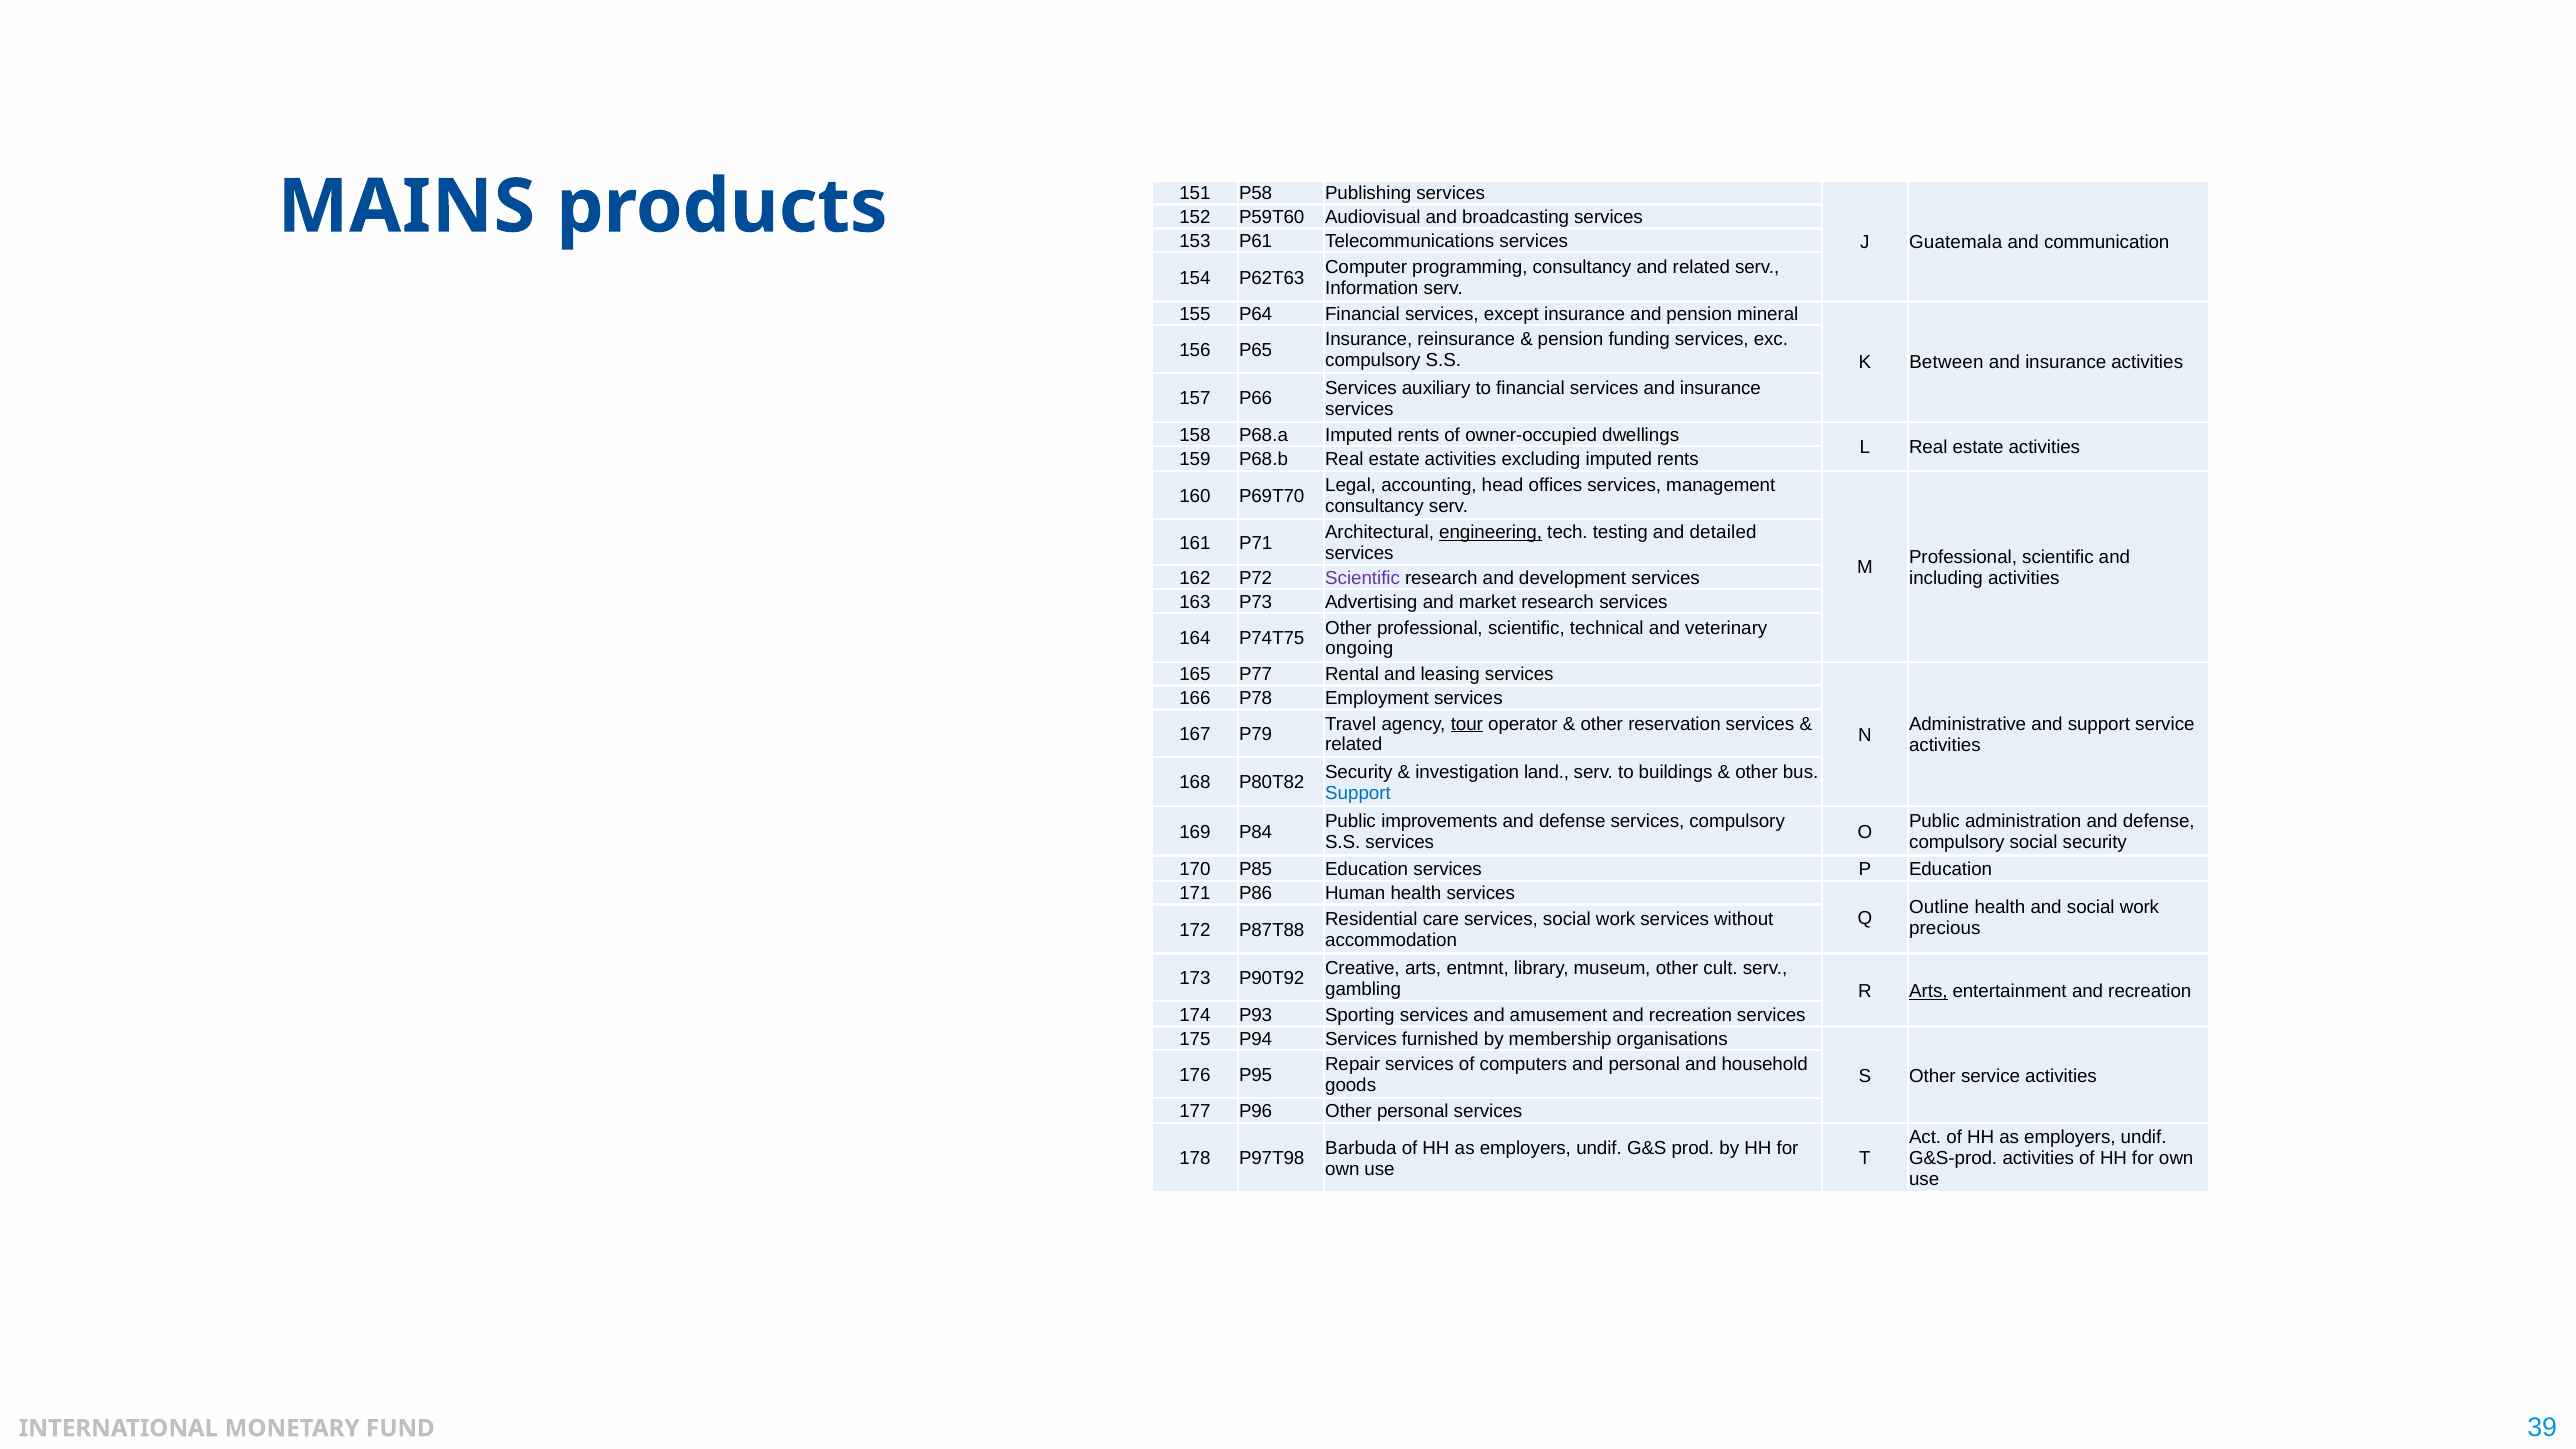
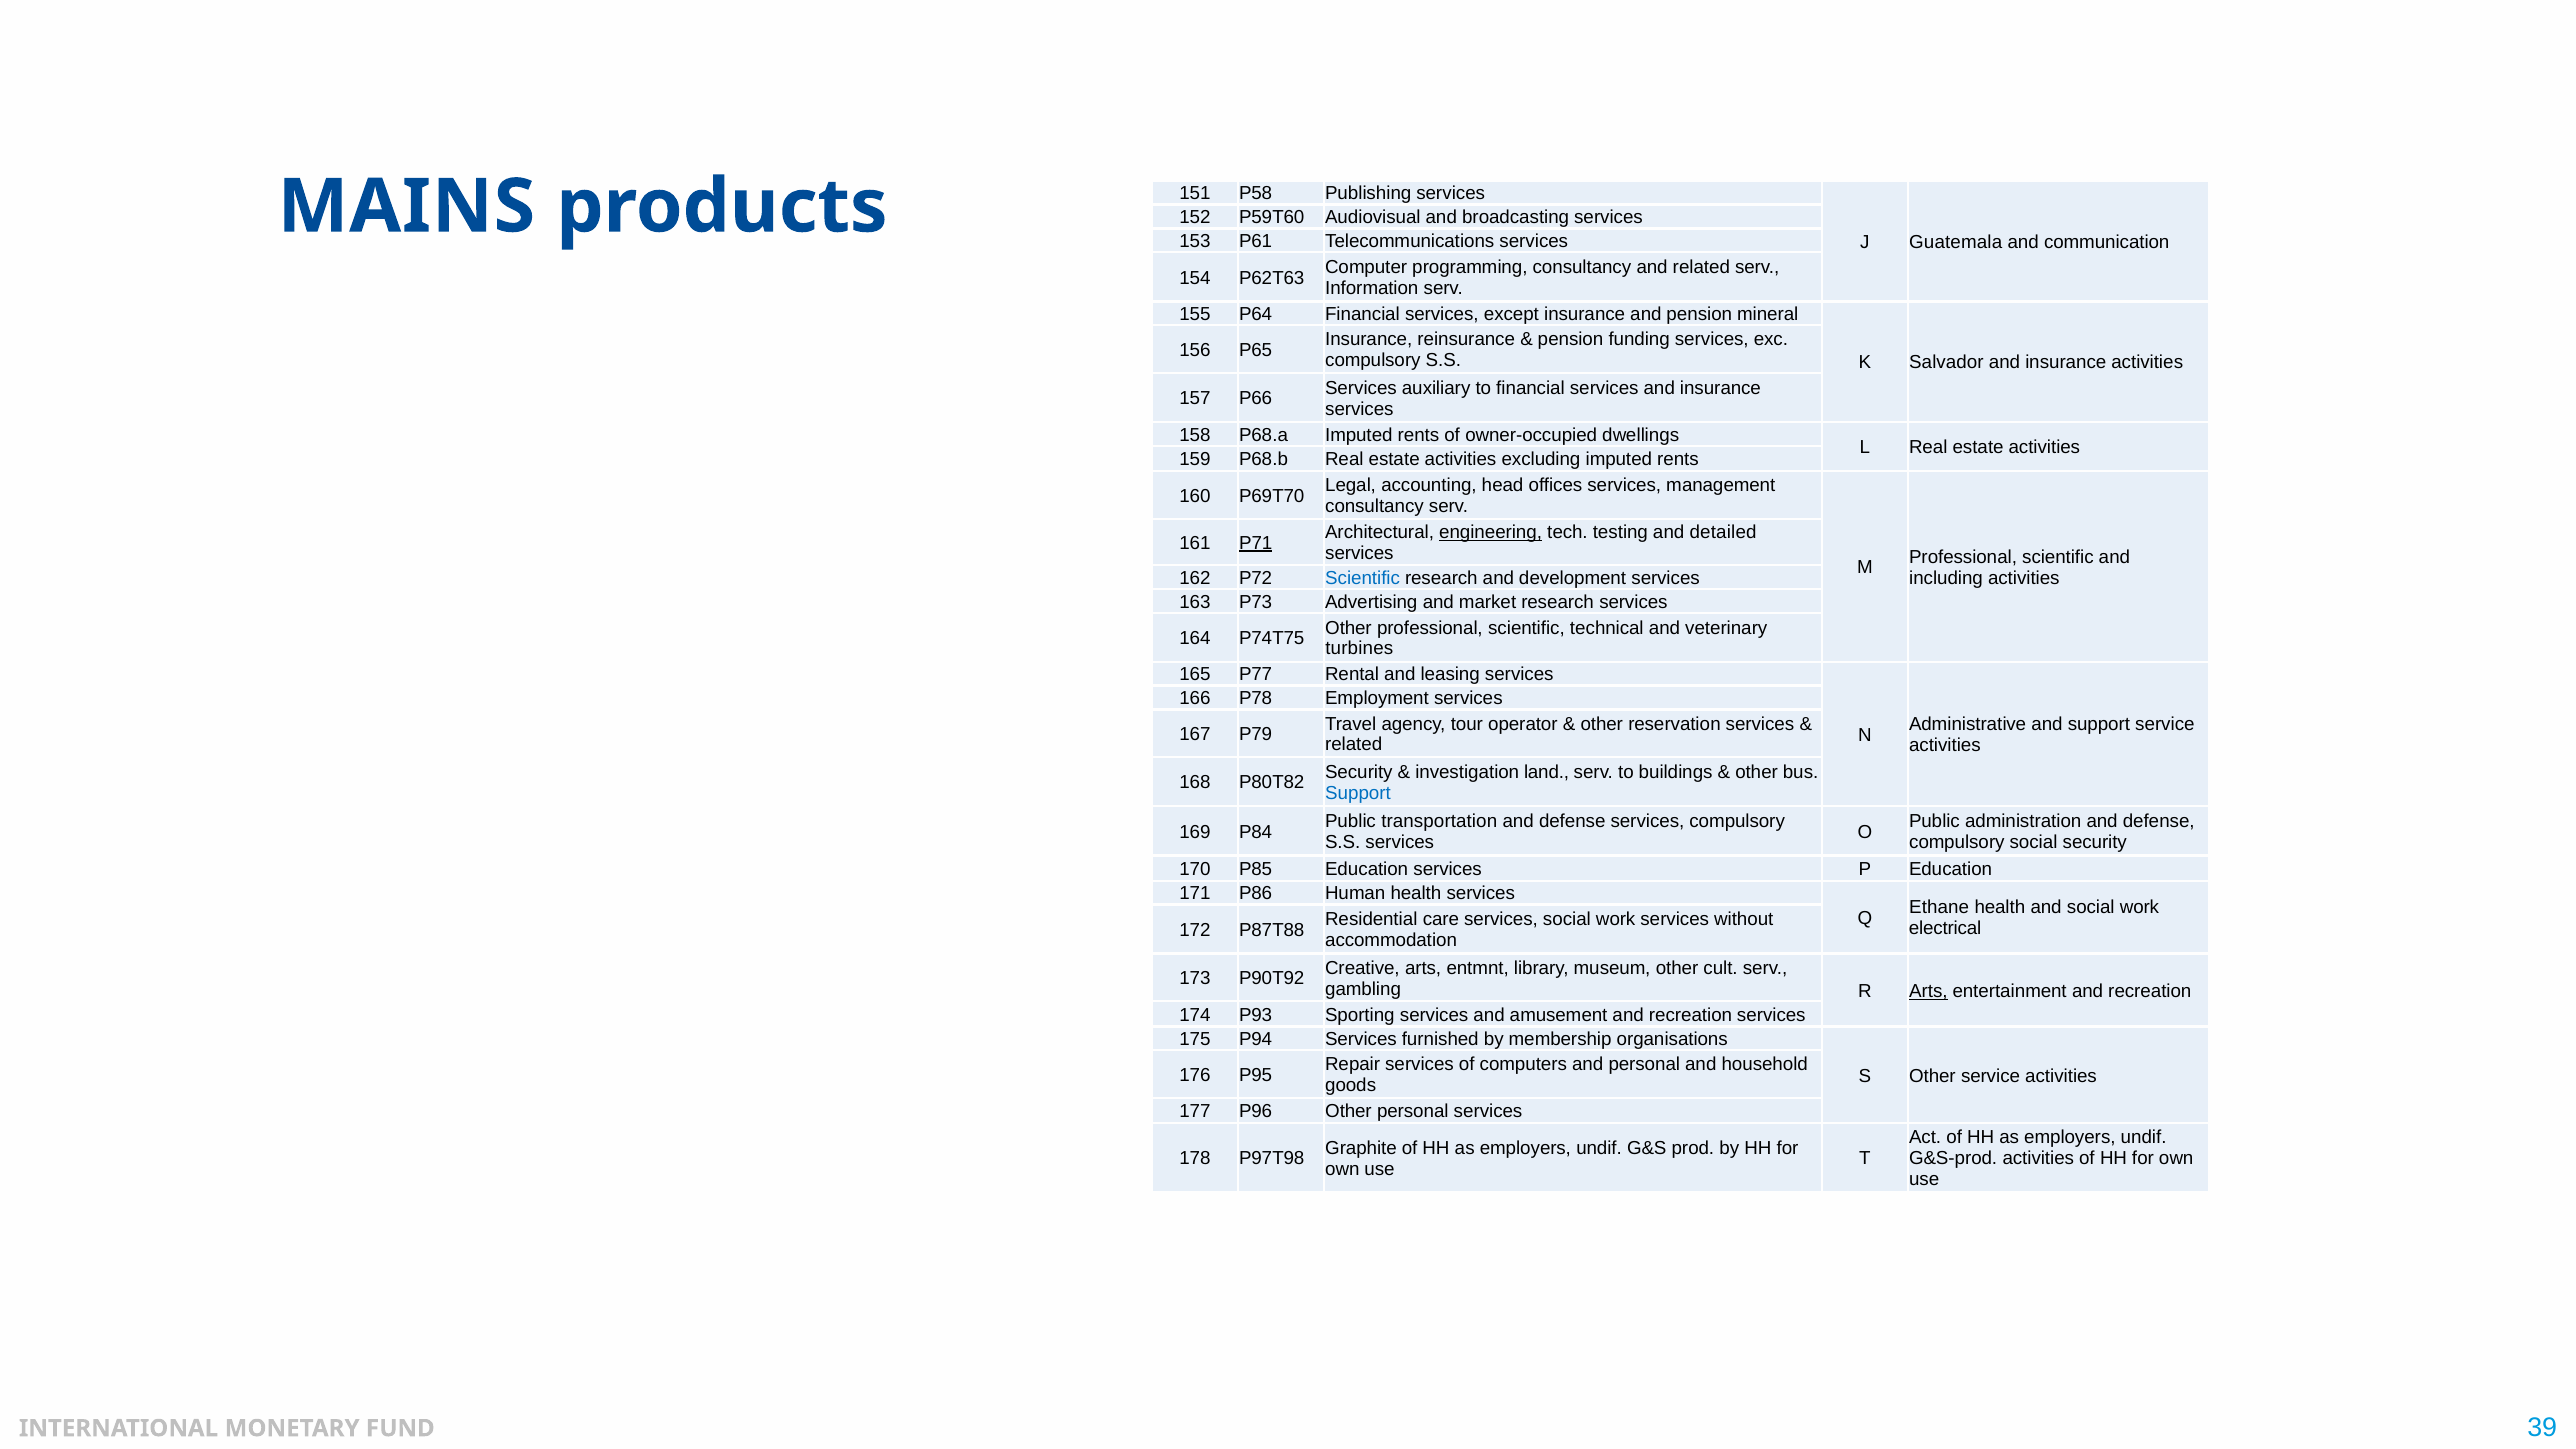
Between: Between -> Salvador (1946, 363)
P71 underline: none -> present (1256, 543)
Scientific colour: purple -> blue (1363, 578)
ongoing: ongoing -> turbines (1359, 649)
tour underline: present -> none (1467, 724)
improvements: improvements -> transportation (1439, 821)
Outline: Outline -> Ethane (1939, 908)
precious: precious -> electrical (1945, 929)
Barbuda: Barbuda -> Graphite (1361, 1148)
